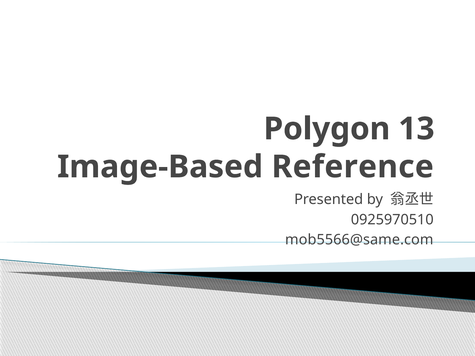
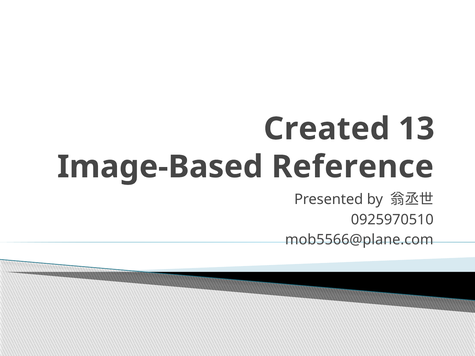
Polygon: Polygon -> Created (327, 129)
mob5566@same.com: mob5566@same.com -> mob5566@plane.com (359, 240)
